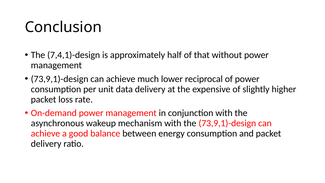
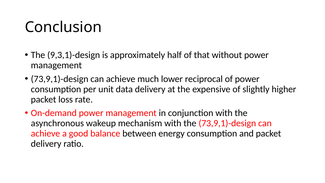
7,4,1)-design: 7,4,1)-design -> 9,3,1)-design (74, 55)
